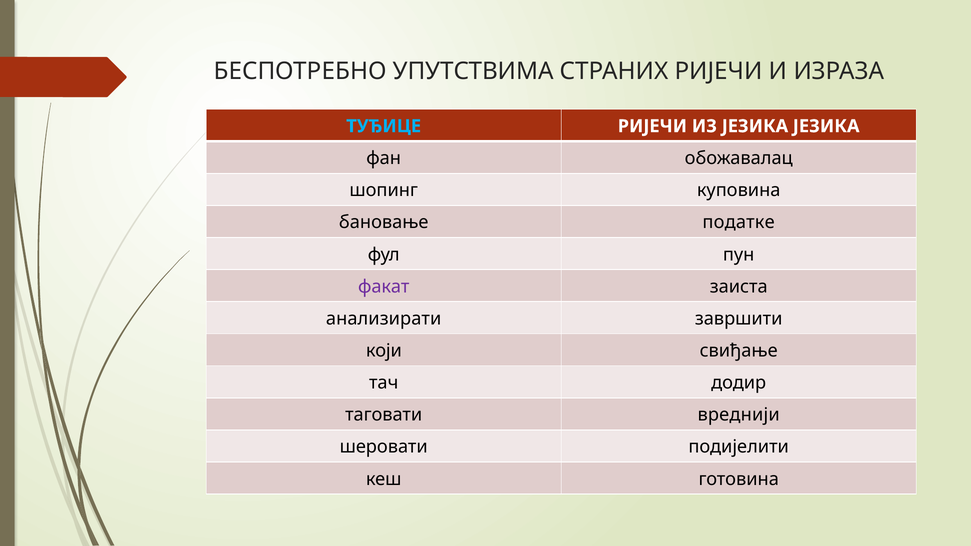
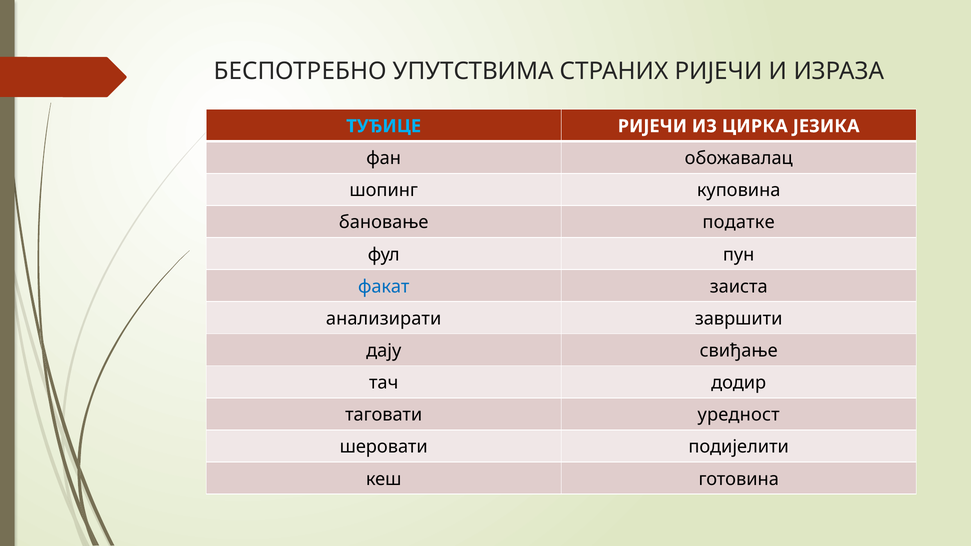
ИЗ ЈЕЗИКА: ЈЕЗИКА -> ЦИРКА (755, 126)
факат colour: purple -> blue (384, 287)
који: који -> дају (384, 351)
вреднији: вреднији -> уредност (739, 415)
